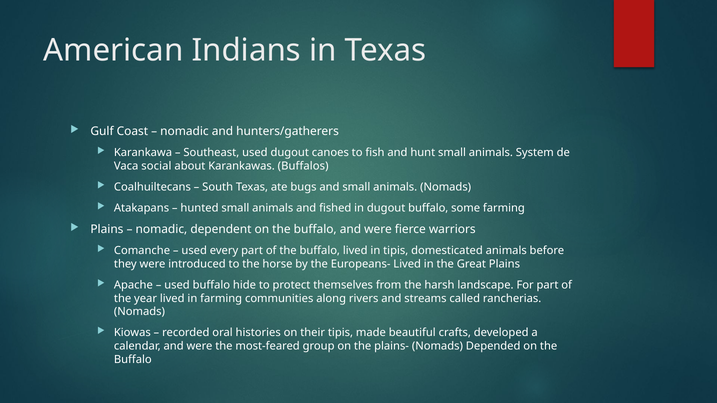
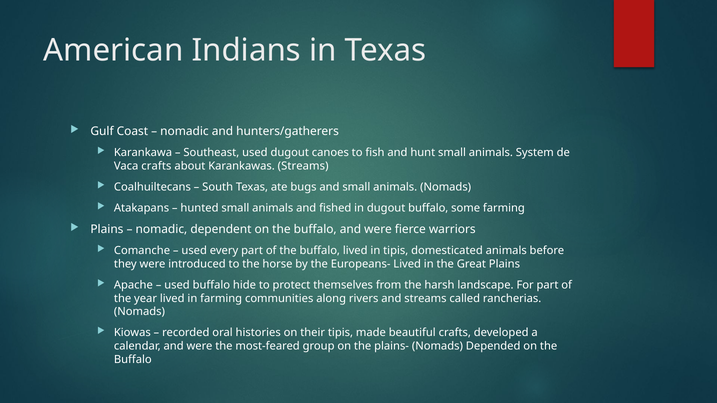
Vaca social: social -> crafts (156, 166)
Karankawas Buffalos: Buffalos -> Streams (303, 166)
